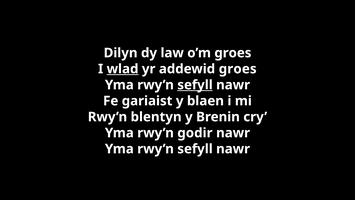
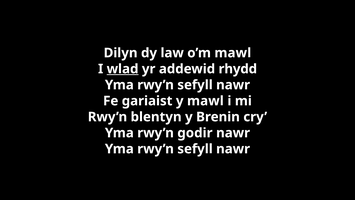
o’m groes: groes -> mawl (233, 53)
addewid groes: groes -> rhydd (238, 69)
sefyll underline: present -> none (195, 85)
y blaen: blaen -> mawl (205, 101)
